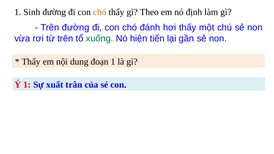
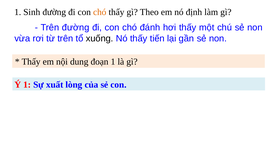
xuống colour: green -> black (100, 39)
Nó hiện: hiện -> thấy (139, 39)
trân: trân -> lòng (74, 85)
